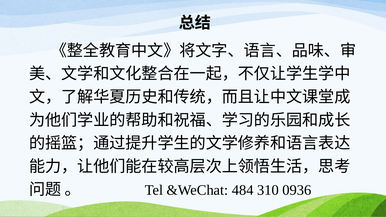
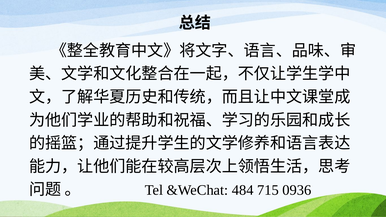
310: 310 -> 715 (268, 190)
